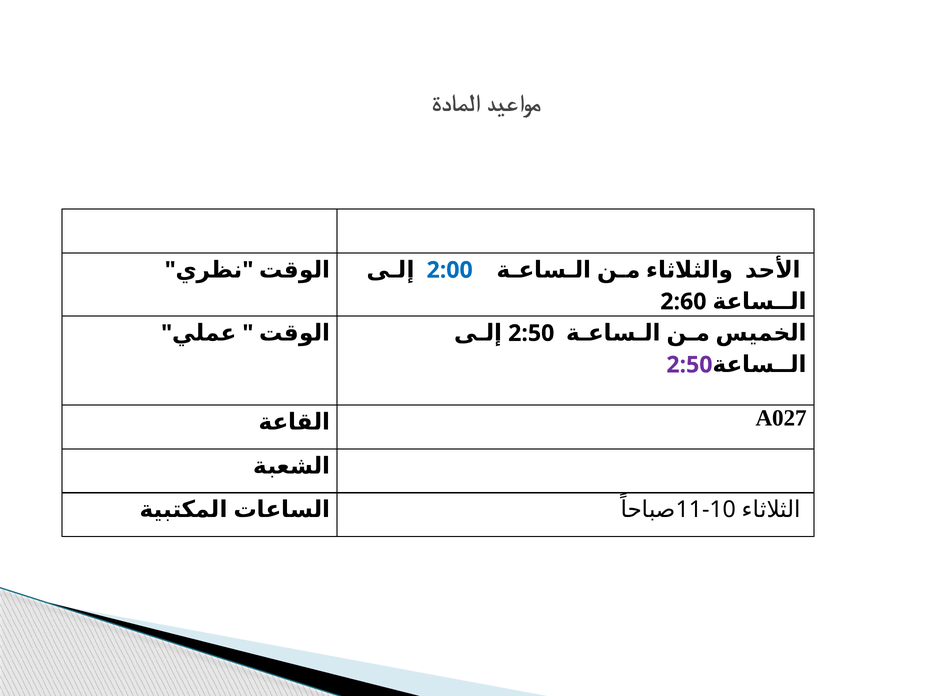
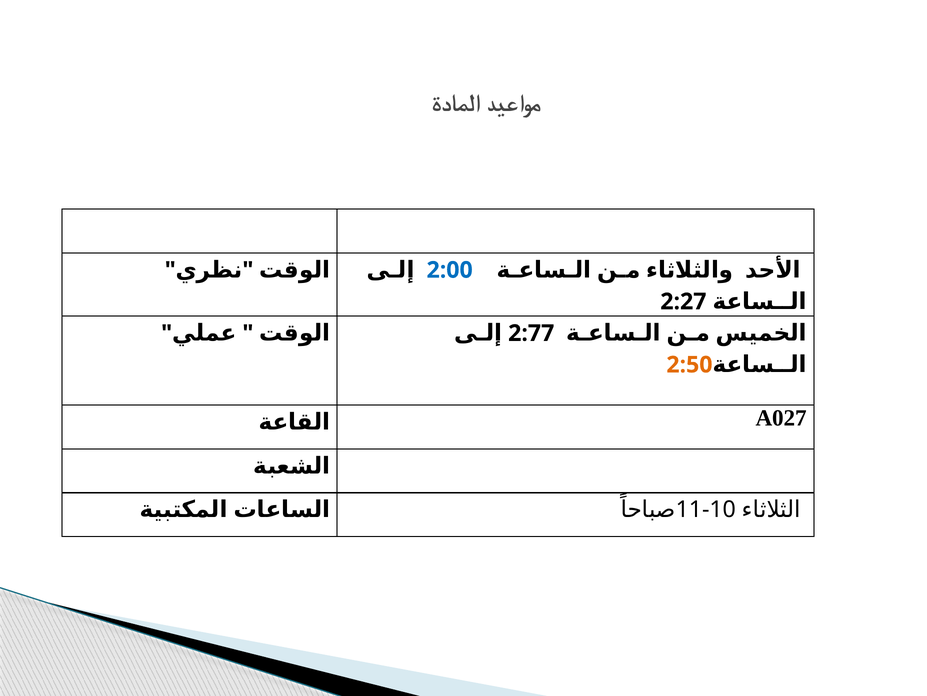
2:60: 2:60 -> 2:27 (683, 301)
2:50: 2:50 -> 2:77 (531, 333)
2:50 colour: purple -> orange (689, 364)
